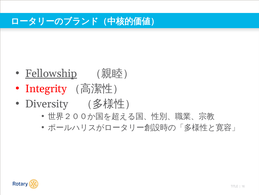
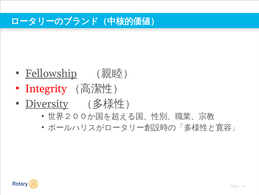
Diversity underline: none -> present (47, 104)
